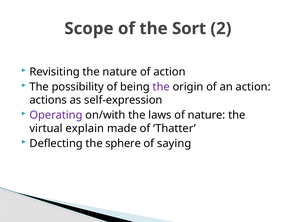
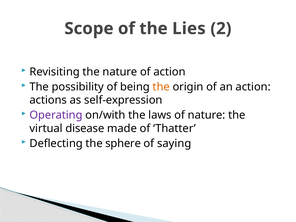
Sort: Sort -> Lies (189, 29)
the colour: purple -> orange (161, 87)
explain: explain -> disease (85, 128)
